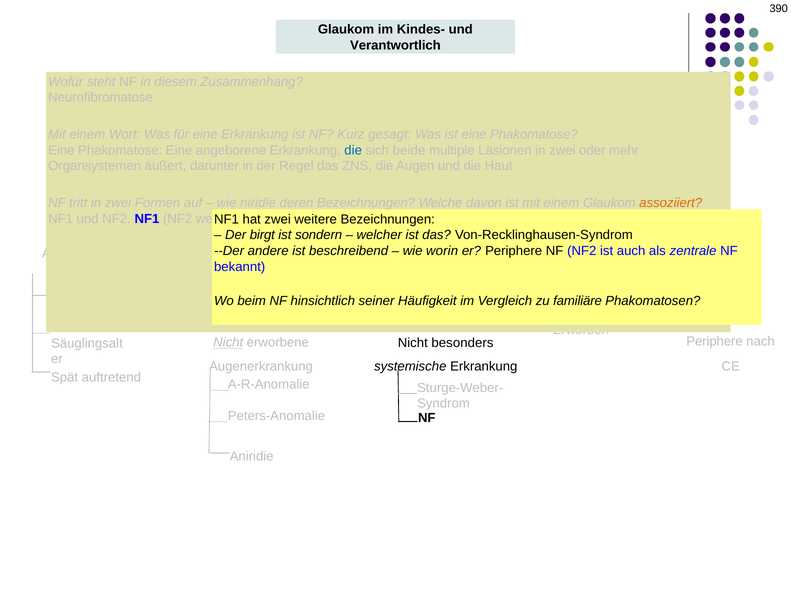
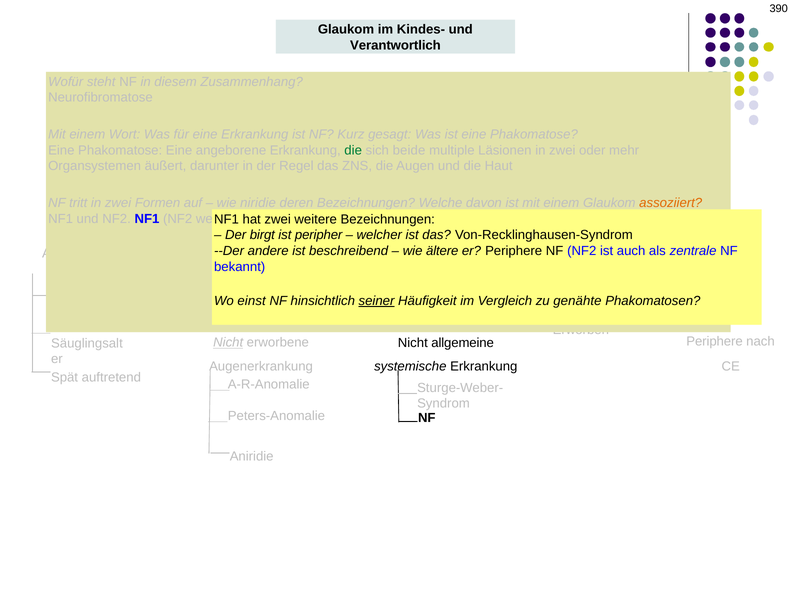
die colour: blue -> green (353, 150)
sondern: sondern -> peripher (319, 235)
worin: worin -> ältere (442, 251)
beim: beim -> einst (252, 301)
seiner underline: none -> present (376, 301)
familiäre: familiäre -> genähte (577, 301)
besonders: besonders -> allgemeine (463, 343)
